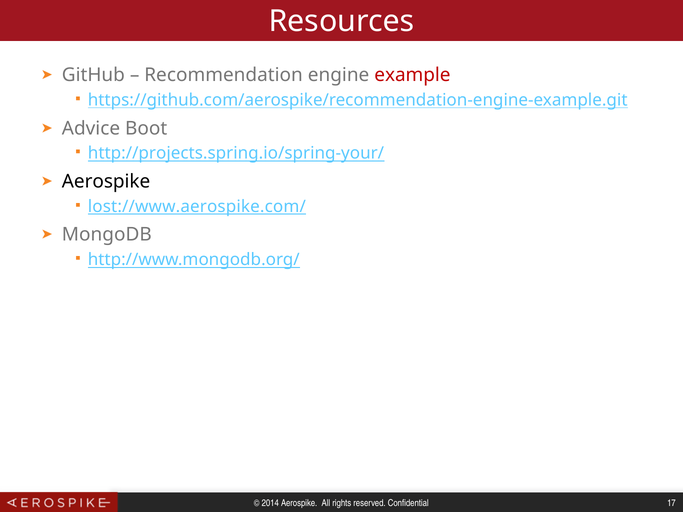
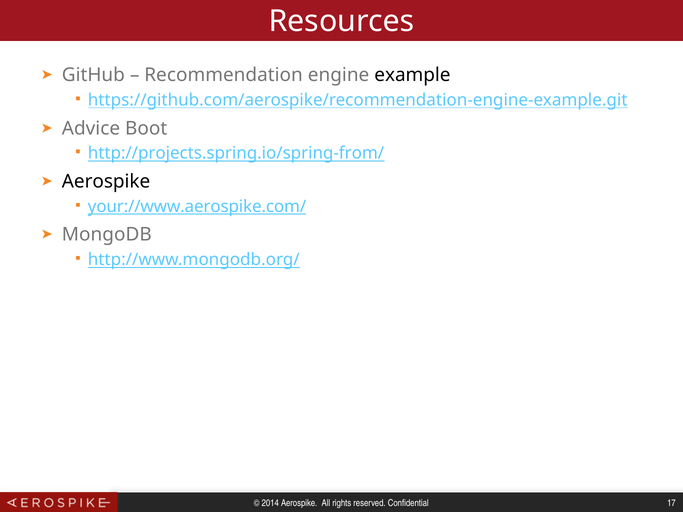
example colour: red -> black (412, 75)
http://projects.spring.io/spring-your/: http://projects.spring.io/spring-your/ -> http://projects.spring.io/spring-from/ (236, 153)
lost://www.aerospike.com/: lost://www.aerospike.com/ -> your://www.aerospike.com/ (197, 207)
